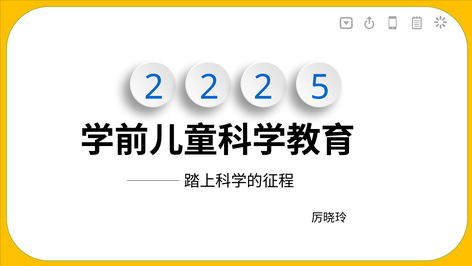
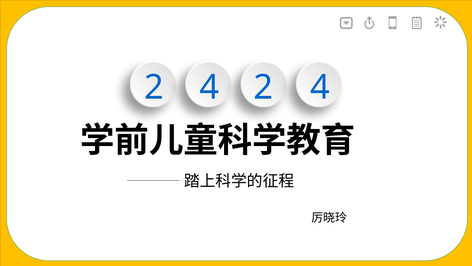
2: 2 -> 4 (209, 87)
5: 5 -> 4 (320, 87)
